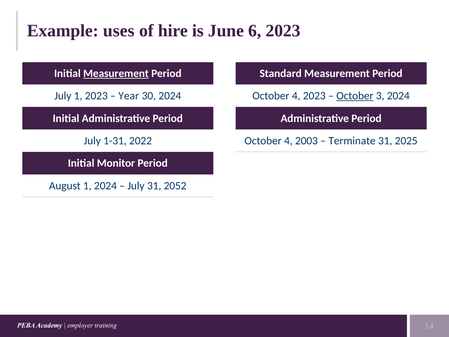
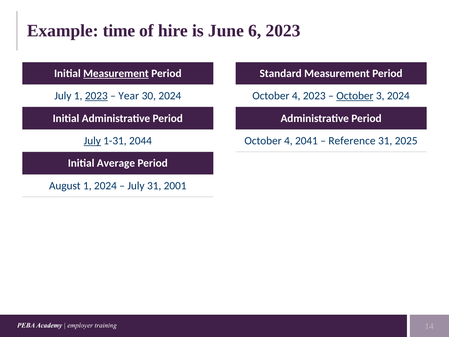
uses: uses -> time (119, 31)
2023 underline: none -> present (96, 96)
July underline: none -> present (92, 141)
2022: 2022 -> 2044 (141, 141)
2003: 2003 -> 2041 (306, 141)
Terminate: Terminate -> Reference (352, 141)
Monitor: Monitor -> Average (116, 163)
2052: 2052 -> 2001 (175, 186)
